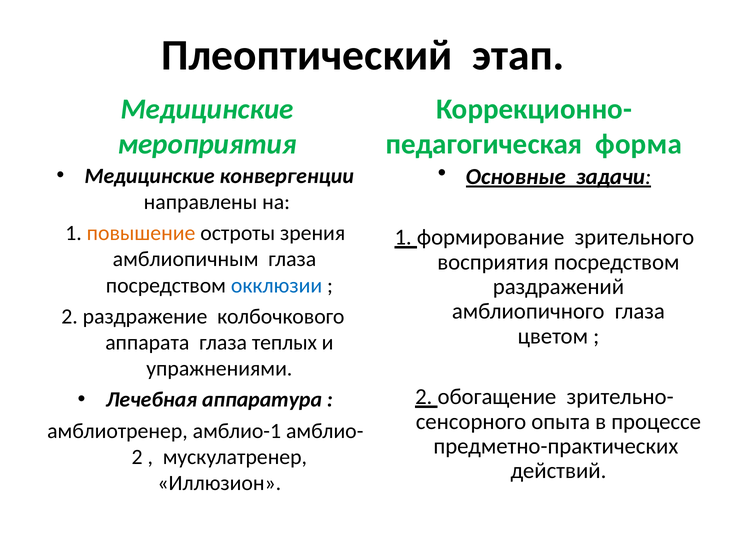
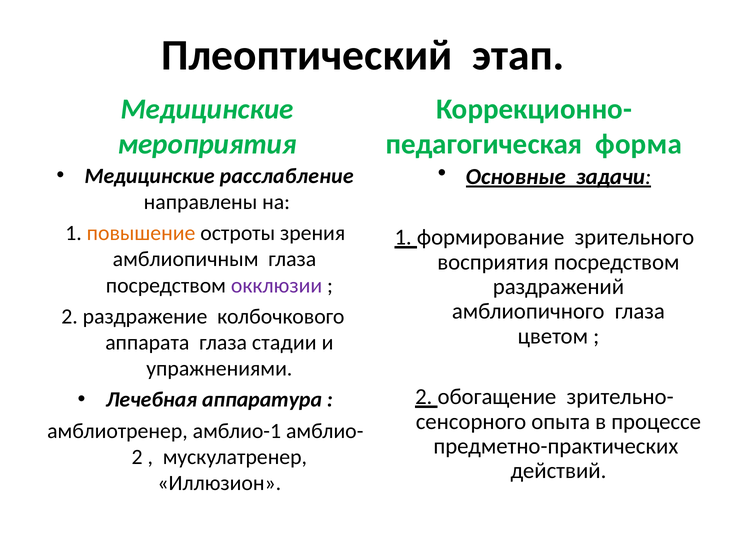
конвергенции: конвергенции -> расслабление (287, 176)
окклюзии colour: blue -> purple (277, 285)
теплых: теплых -> стадии (284, 343)
